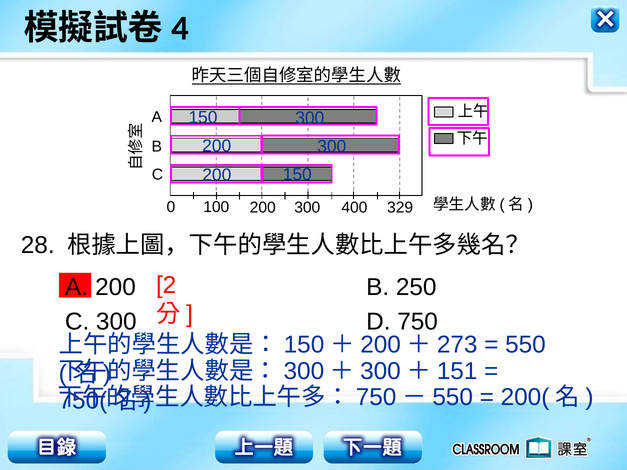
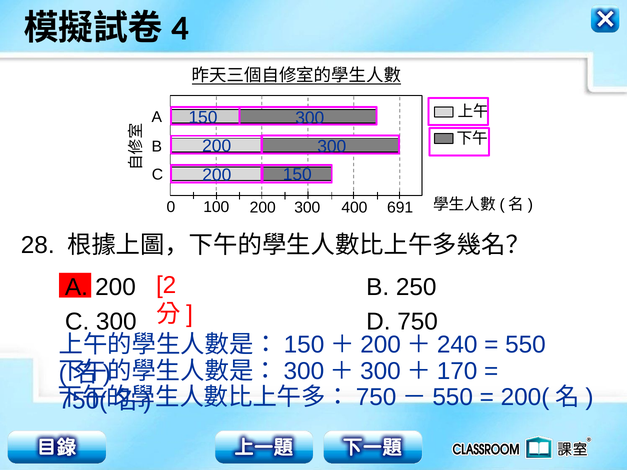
329: 329 -> 691 (400, 208)
273: 273 -> 240 (457, 345)
151: 151 -> 170 (457, 371)
